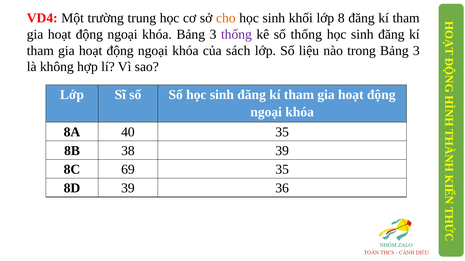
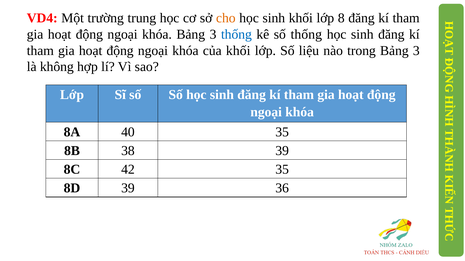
thống colour: purple -> blue (236, 34)
của sách: sách -> khối (238, 51)
69: 69 -> 42 (128, 170)
